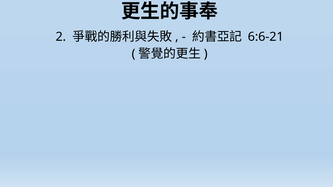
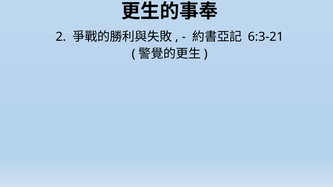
6:6-21: 6:6-21 -> 6:3-21 (266, 37)
